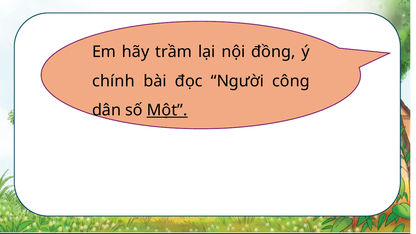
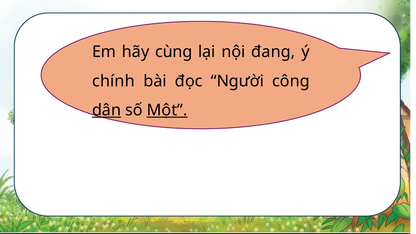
trầm: trầm -> cùng (174, 52)
đồng: đồng -> đang (273, 52)
dân underline: none -> present (107, 110)
